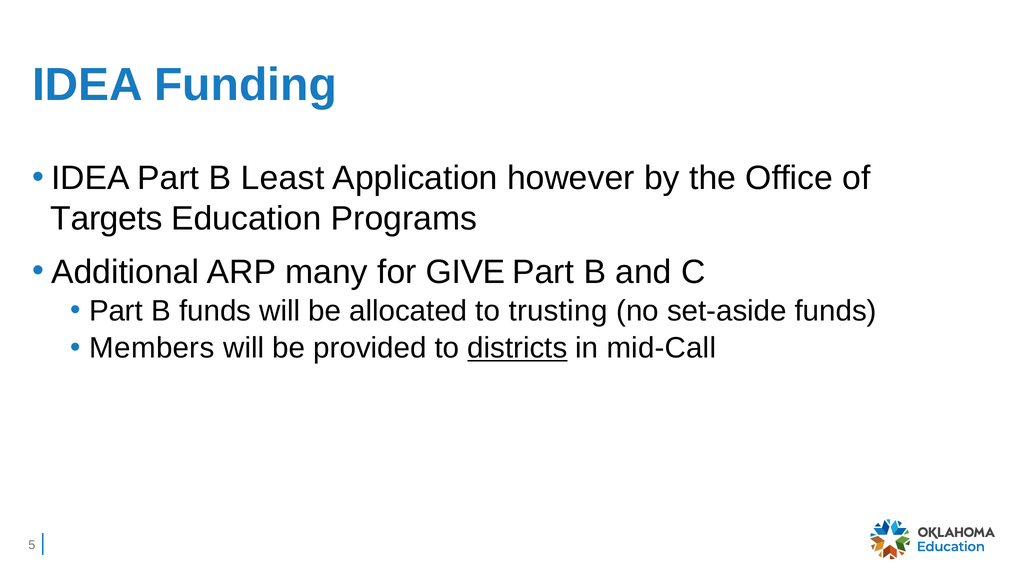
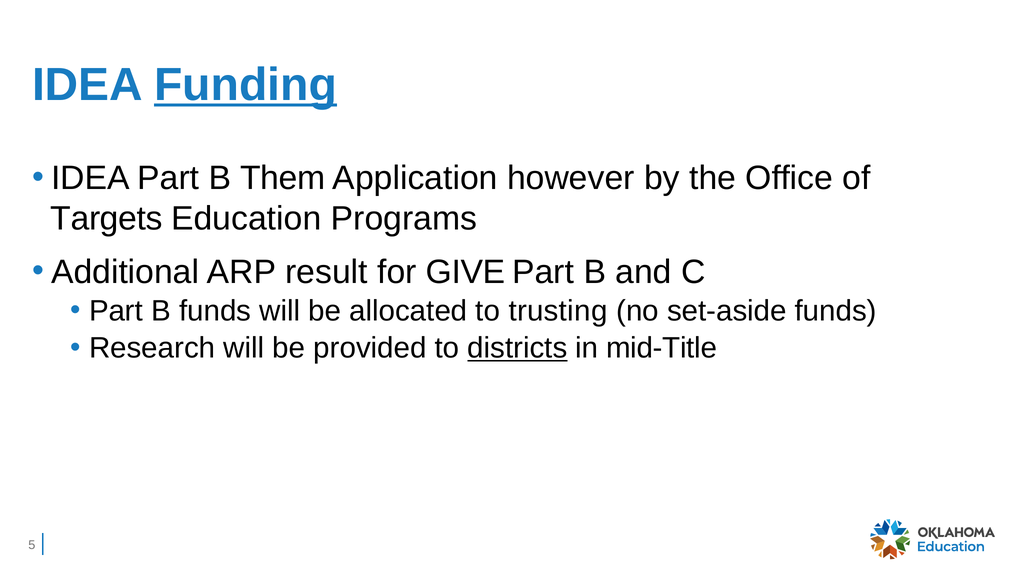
Funding underline: none -> present (246, 85)
Least: Least -> Them (283, 178)
many: many -> result (326, 272)
Members: Members -> Research (152, 348)
mid-Call: mid-Call -> mid-Title (662, 348)
